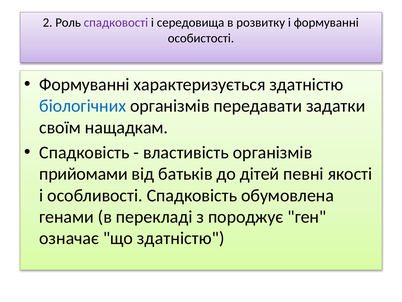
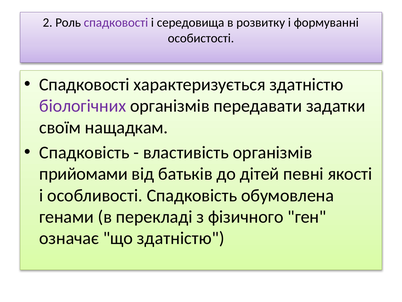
Формуванні: Формуванні -> Спадковості (84, 84)
біологічних colour: blue -> purple (83, 106)
породжує: породжує -> фізичного (246, 217)
